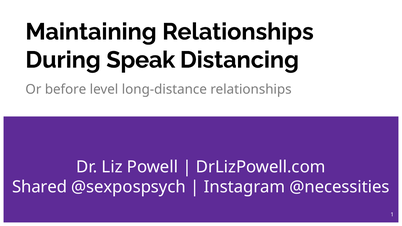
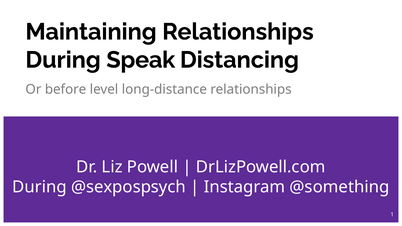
Shared: Shared -> During (39, 187)
@necessities: @necessities -> @something (340, 187)
